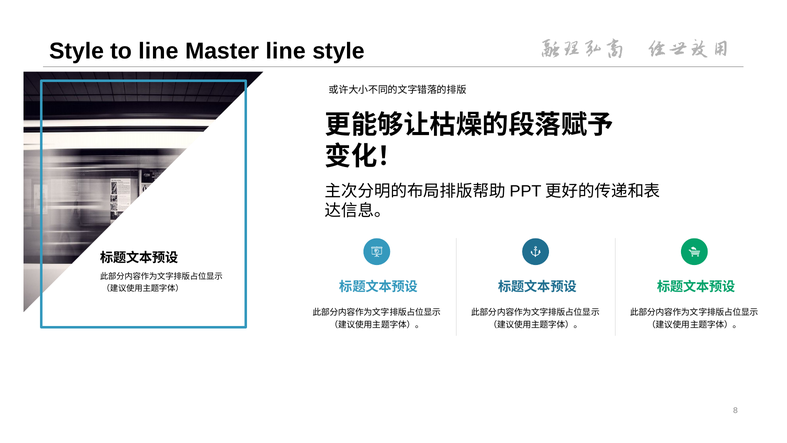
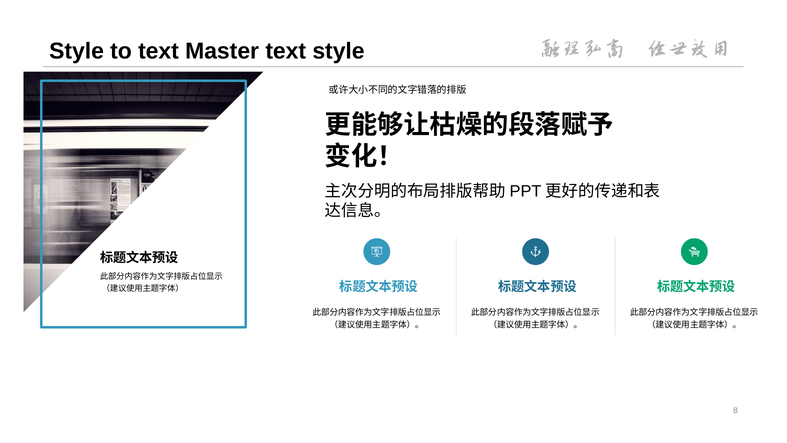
to line: line -> text (158, 51)
Master line: line -> text (286, 51)
